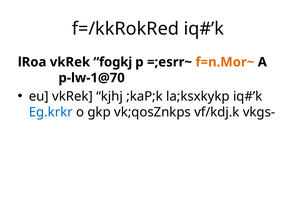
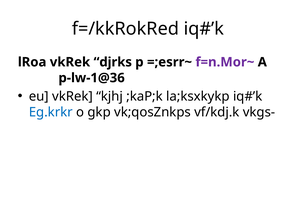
fogkj: fogkj -> djrks (113, 62)
f=n.Mor~ colour: orange -> purple (225, 62)
p-lw-1@70: p-lw-1@70 -> p-lw-1@36 (92, 78)
